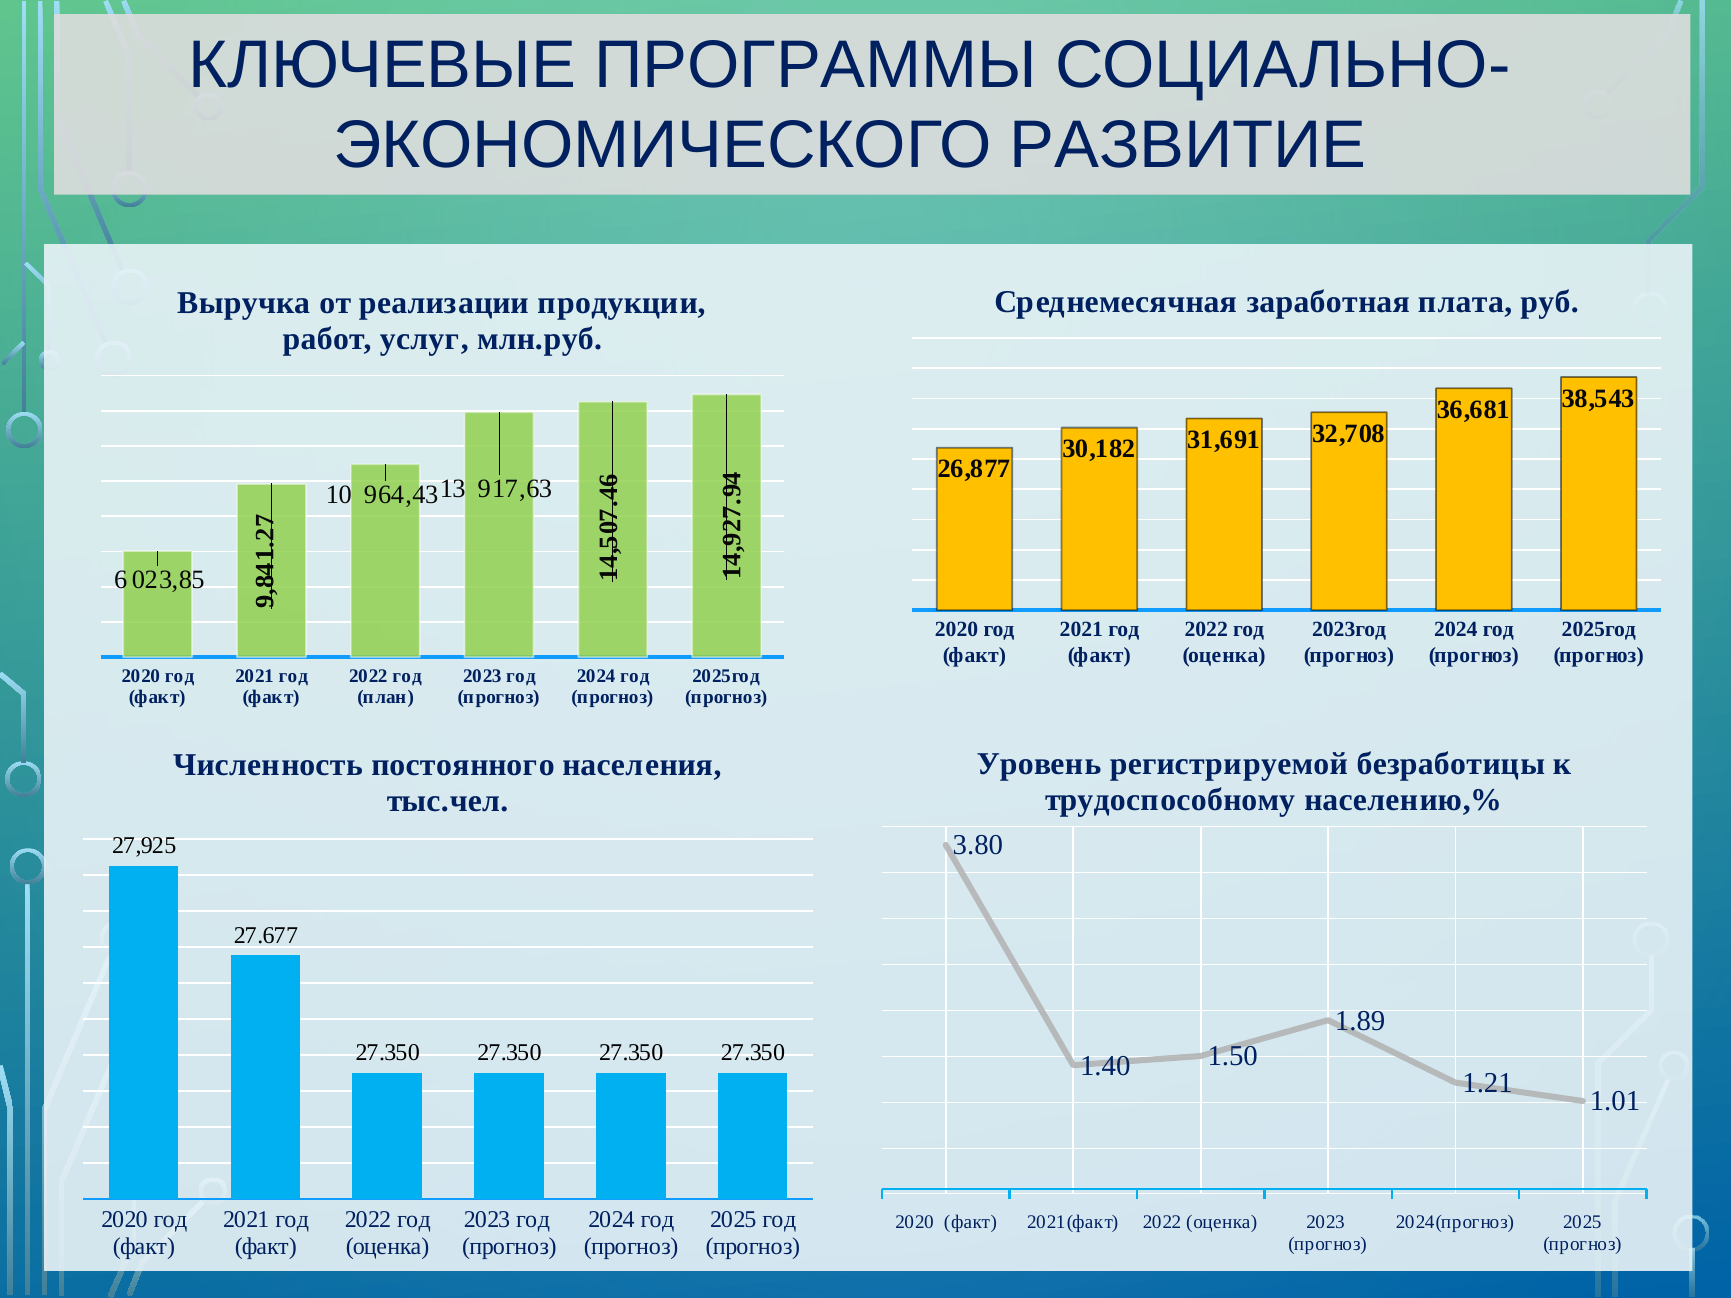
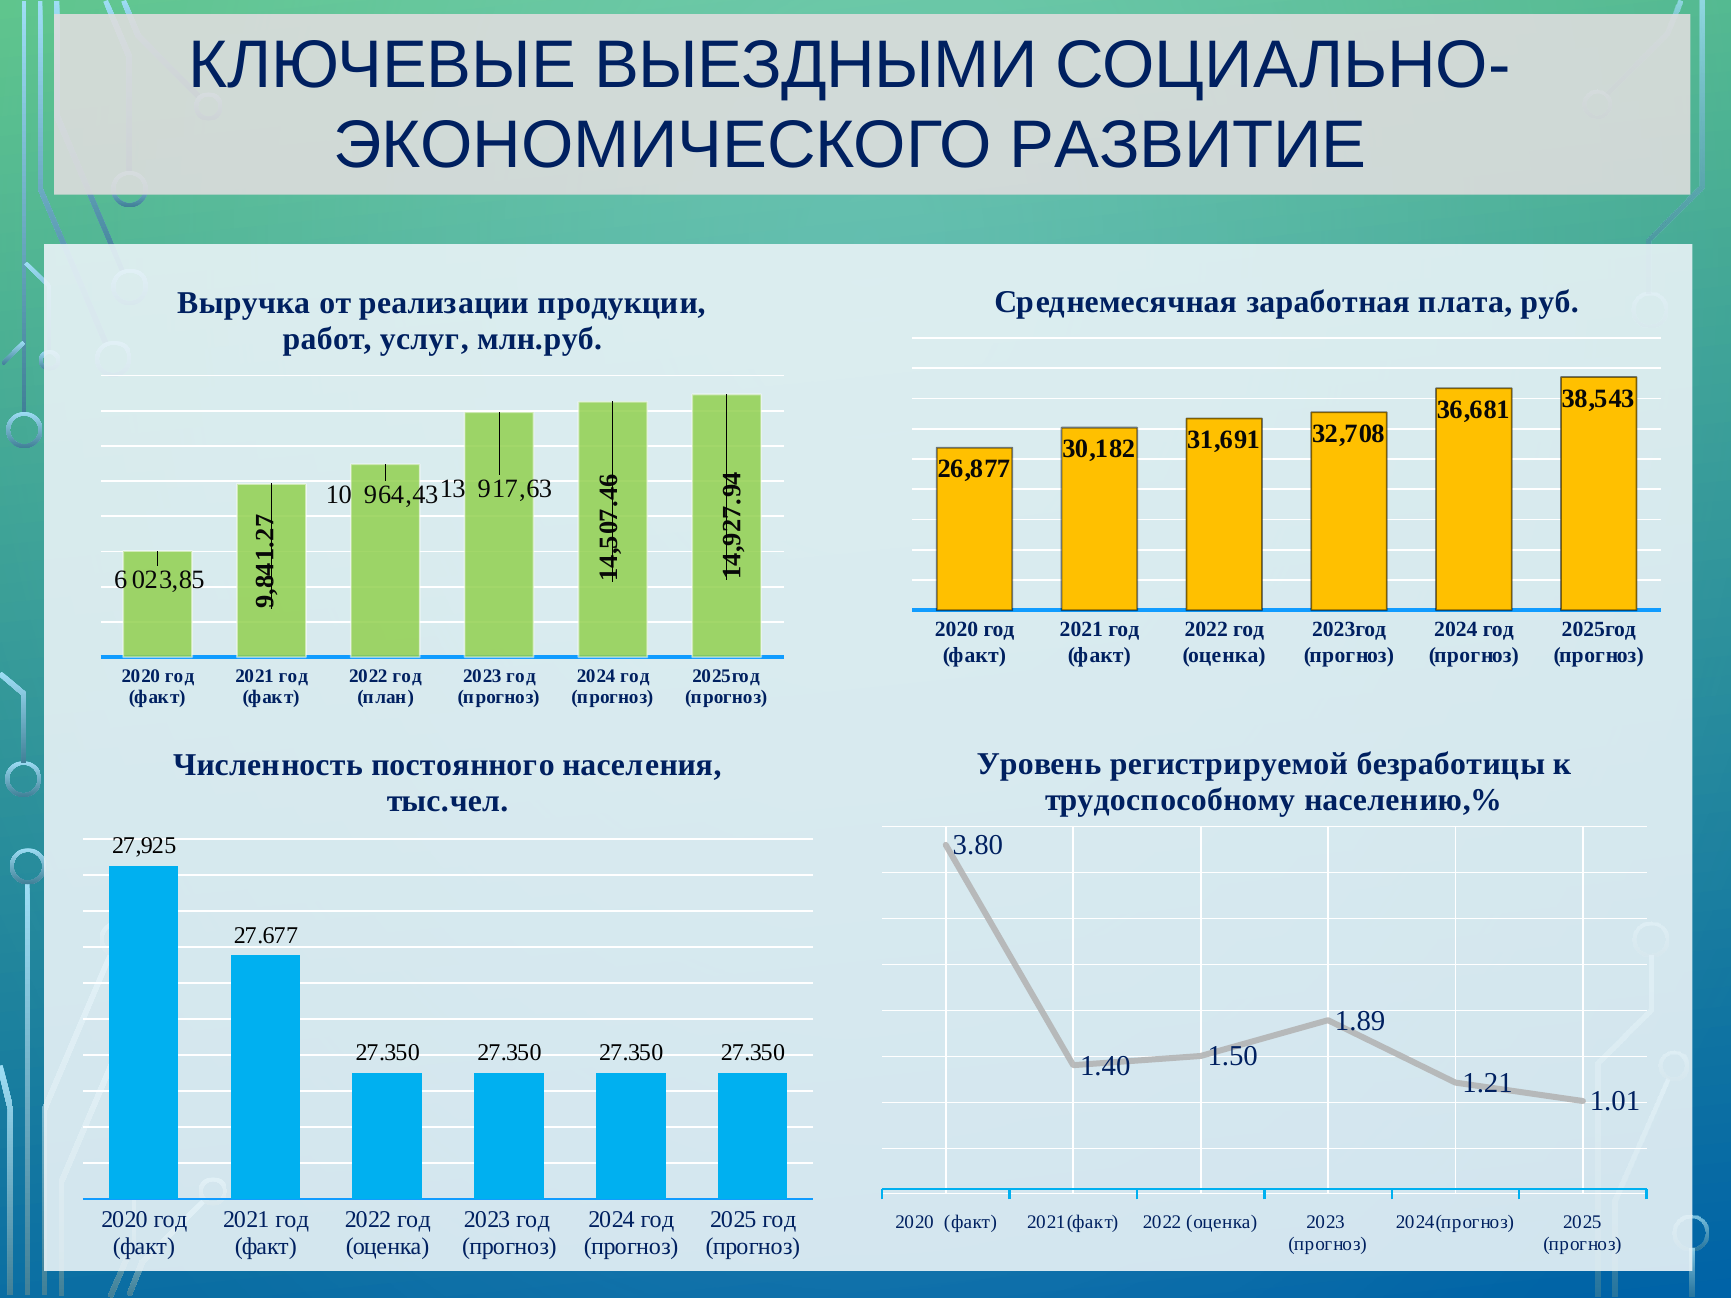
ПРОГРАММЫ: ПРОГРАММЫ -> ВЫЕЗДНЫМИ (816, 65)
